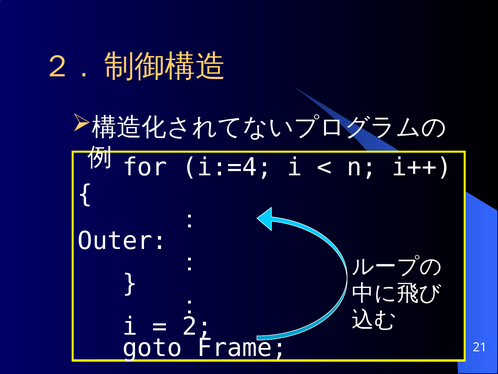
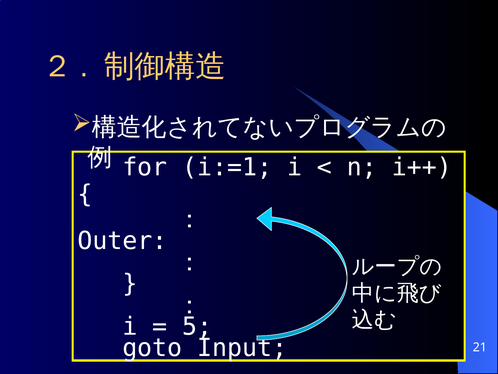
i:=4: i:=4 -> i:=1 (227, 167)
2: 2 -> 5 (197, 326)
Frame: Frame -> Input (242, 348)
